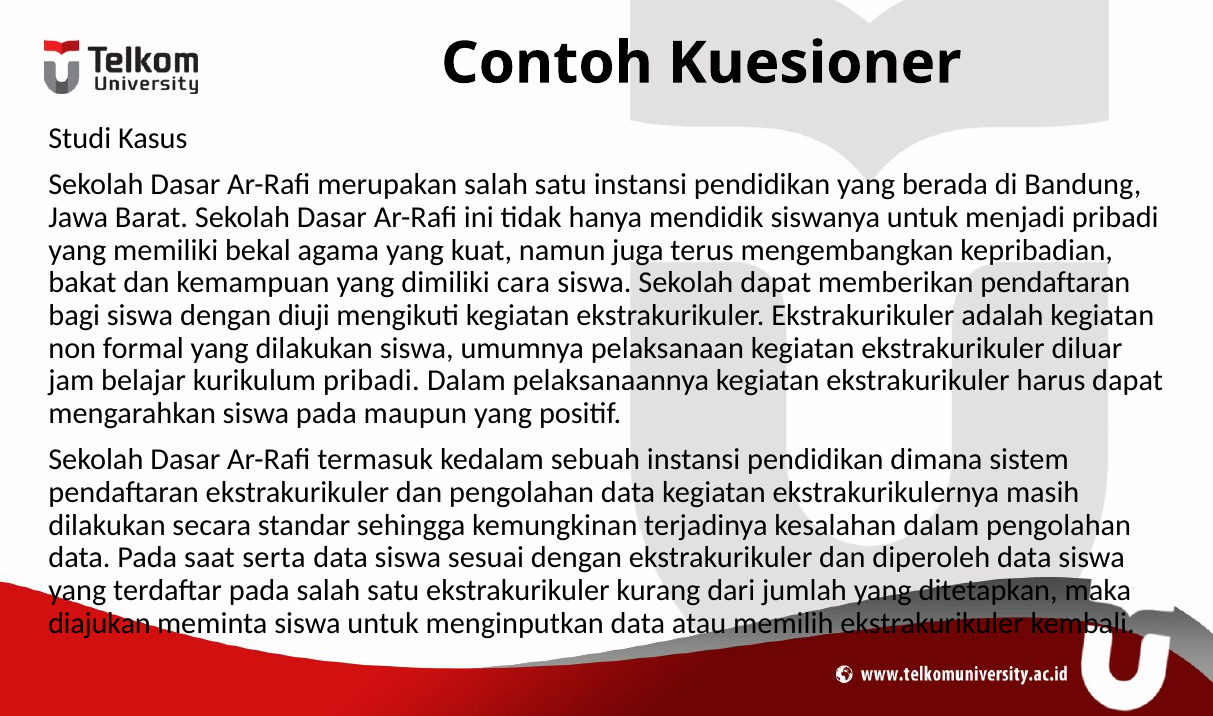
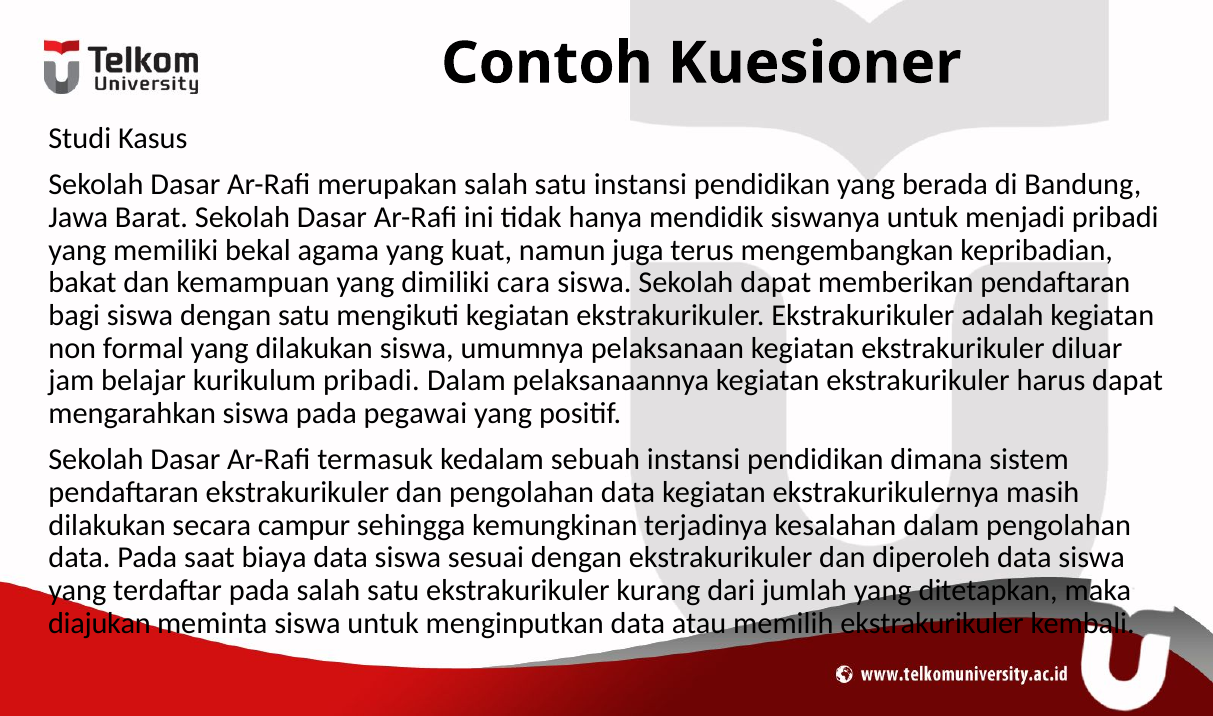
dengan diuji: diuji -> satu (304, 316)
maupun: maupun -> pegawai (415, 414)
standar: standar -> campur (304, 525)
serta: serta -> biaya (274, 558)
